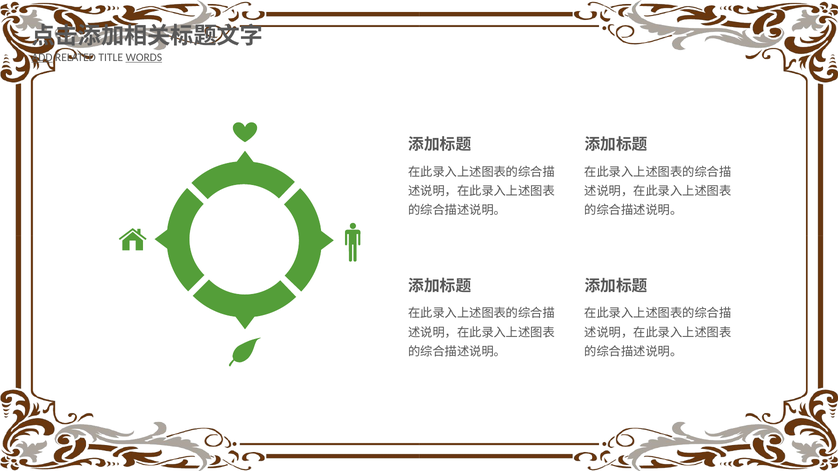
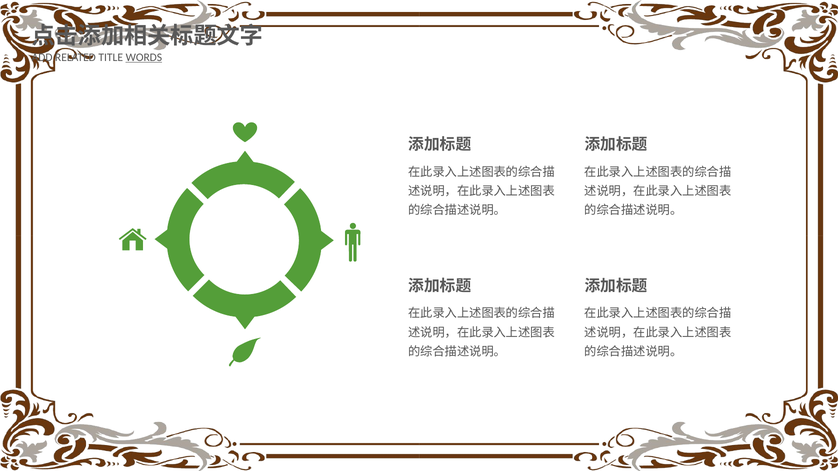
ADD underline: present -> none (42, 57)
